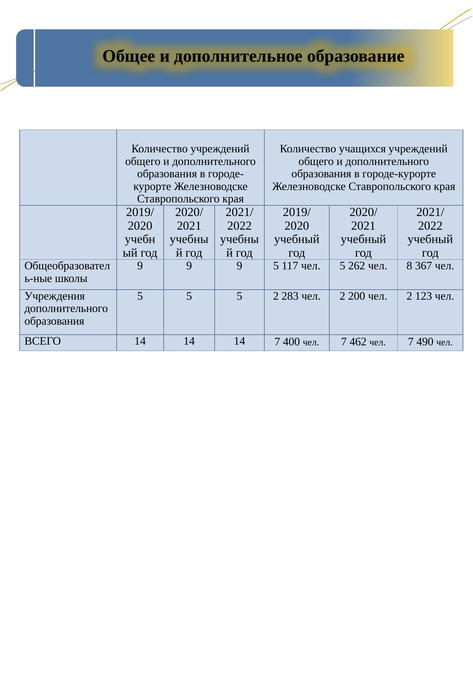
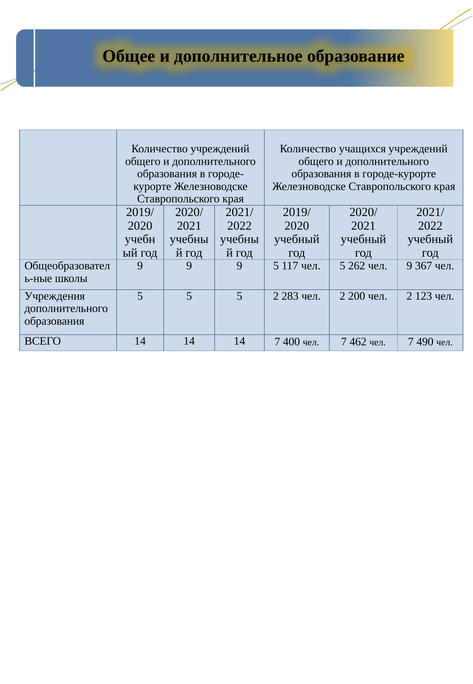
чел 8: 8 -> 9 (409, 266)
